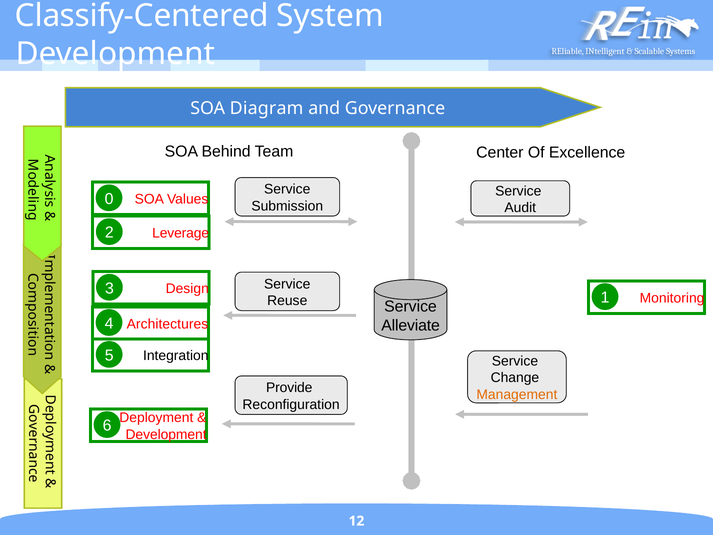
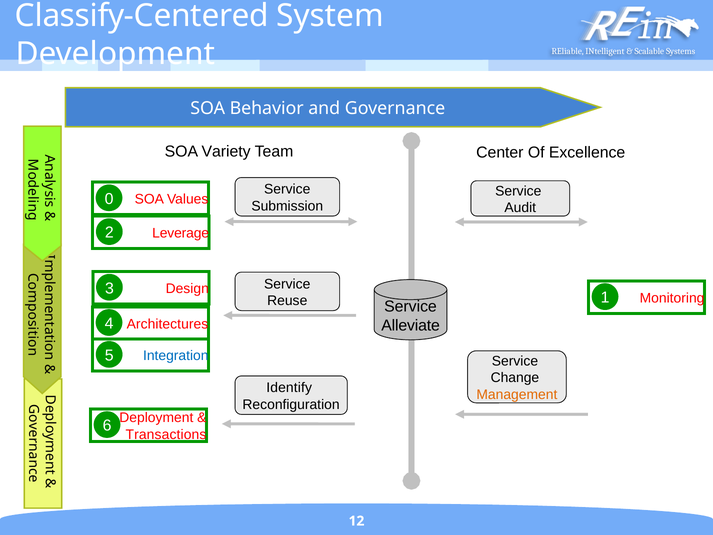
Diagram: Diagram -> Behavior (267, 108)
Behind: Behind -> Variety (226, 151)
Integration colour: black -> blue (176, 356)
Provide: Provide -> Identify (289, 388)
Development: Development -> Transactions (166, 434)
